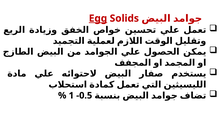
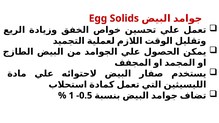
Egg underline: present -> none (98, 18)
